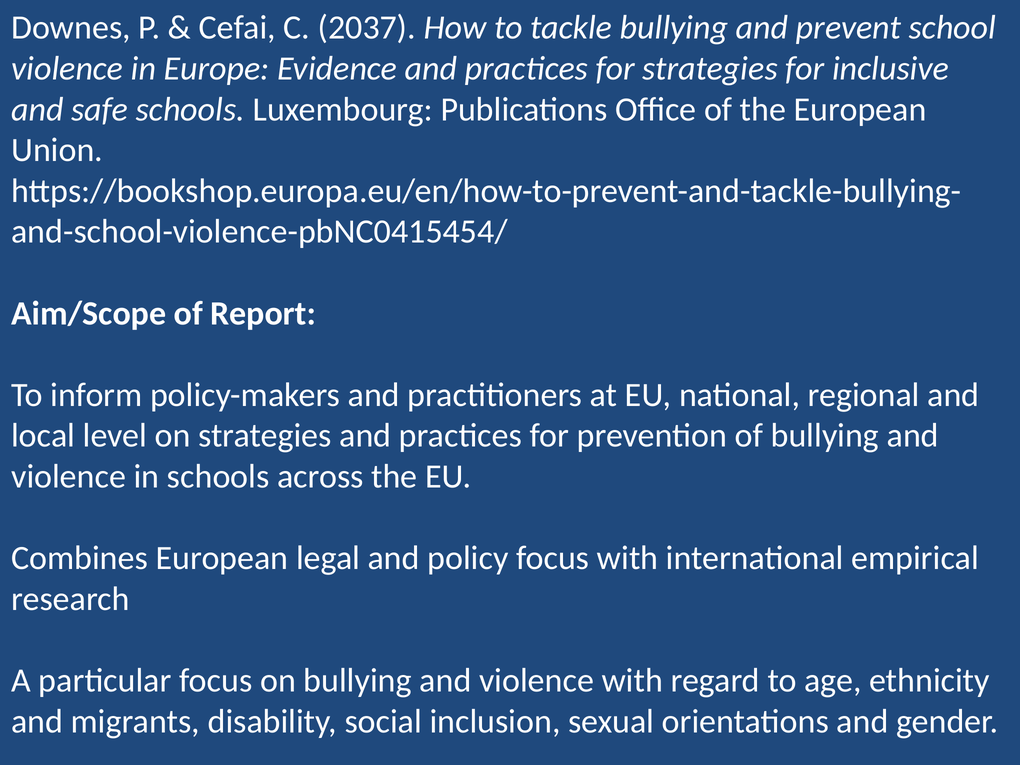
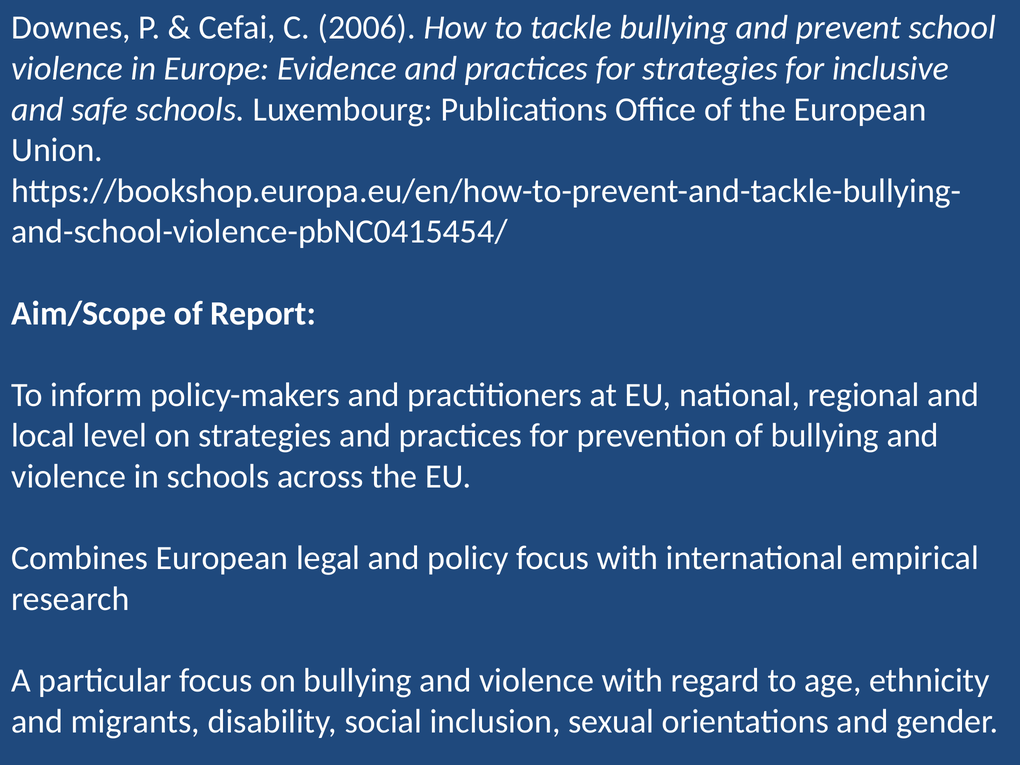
2037: 2037 -> 2006 (367, 28)
